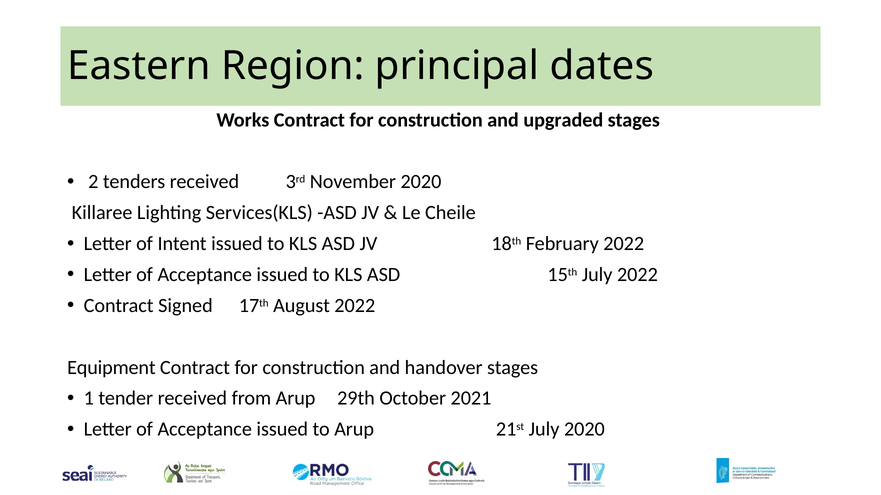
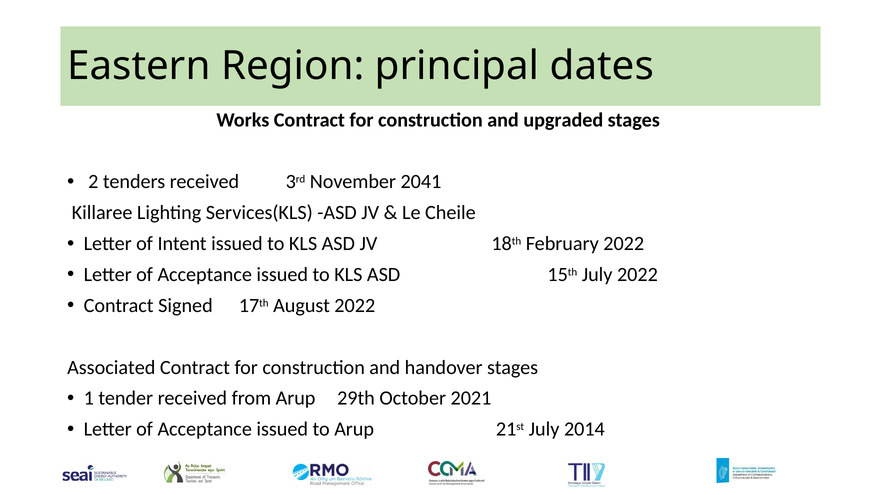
November 2020: 2020 -> 2041 (421, 182)
Equipment: Equipment -> Associated (111, 368)
July 2020: 2020 -> 2014 (584, 430)
